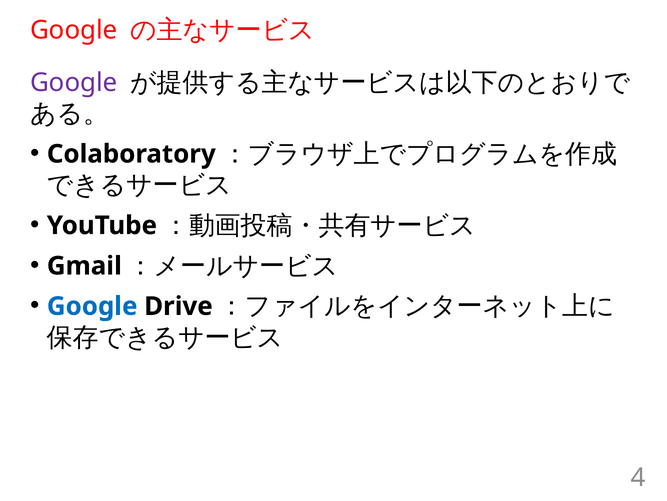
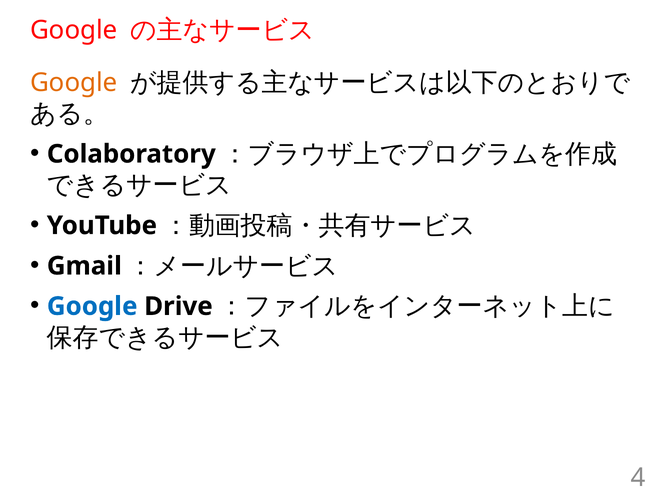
Google colour: purple -> orange (74, 82)
